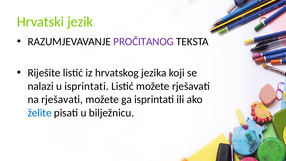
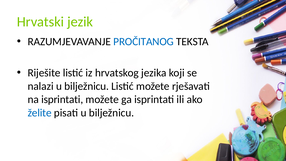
PROČITANOG colour: purple -> blue (144, 42)
nalazi u isprintati: isprintati -> bilježnicu (87, 86)
na rješavati: rješavati -> isprintati (62, 99)
